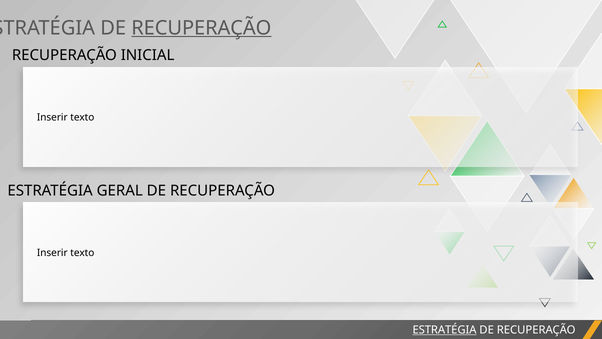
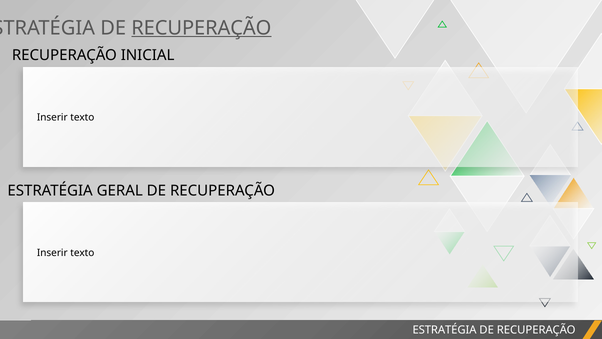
ESTRATÉGIA underline: present -> none (445, 330)
